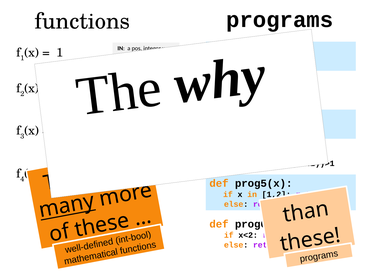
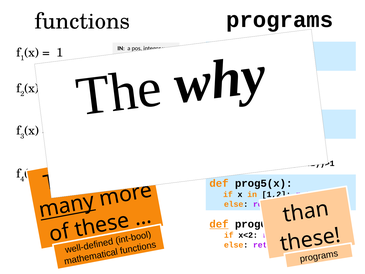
def underline: none -> present (219, 224)
